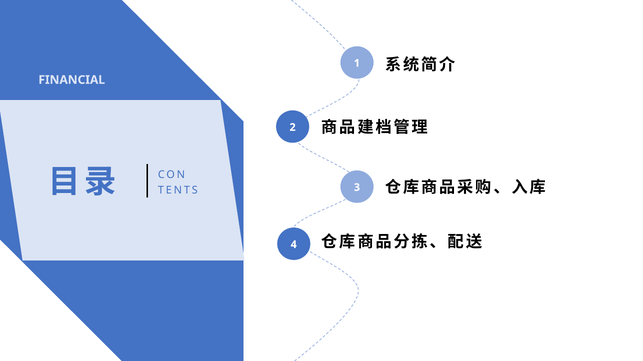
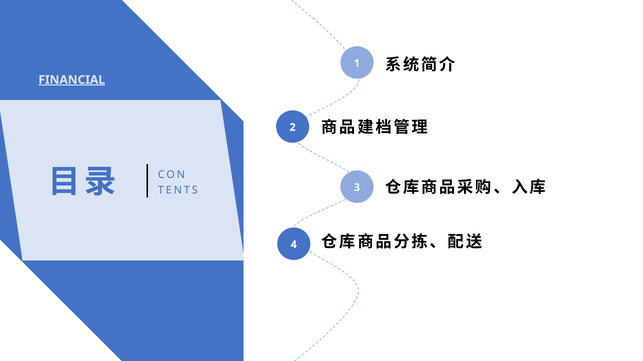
FINANCIAL underline: none -> present (72, 80)
